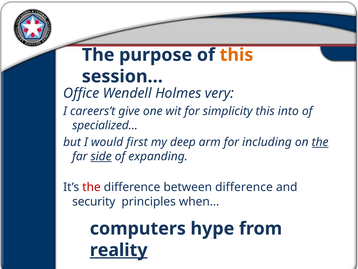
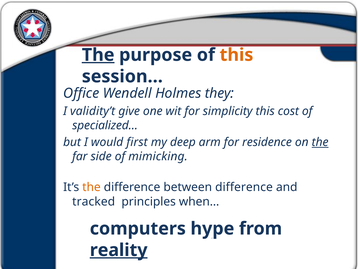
The underline: none -> present (98, 55)
very: very -> they (219, 93)
careers’t: careers’t -> validity’t (93, 111)
into: into -> cost (288, 111)
including: including -> residence (267, 142)
side underline: present -> none (101, 156)
expanding: expanding -> mimicking (158, 156)
the colour: red -> orange (91, 187)
security: security -> tracked (94, 201)
